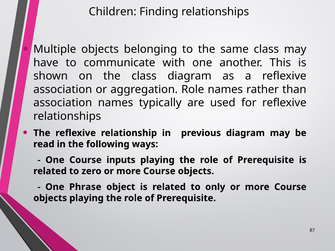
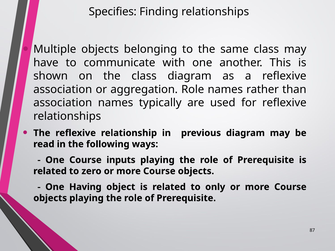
Children: Children -> Specifies (113, 12)
Phrase: Phrase -> Having (85, 187)
